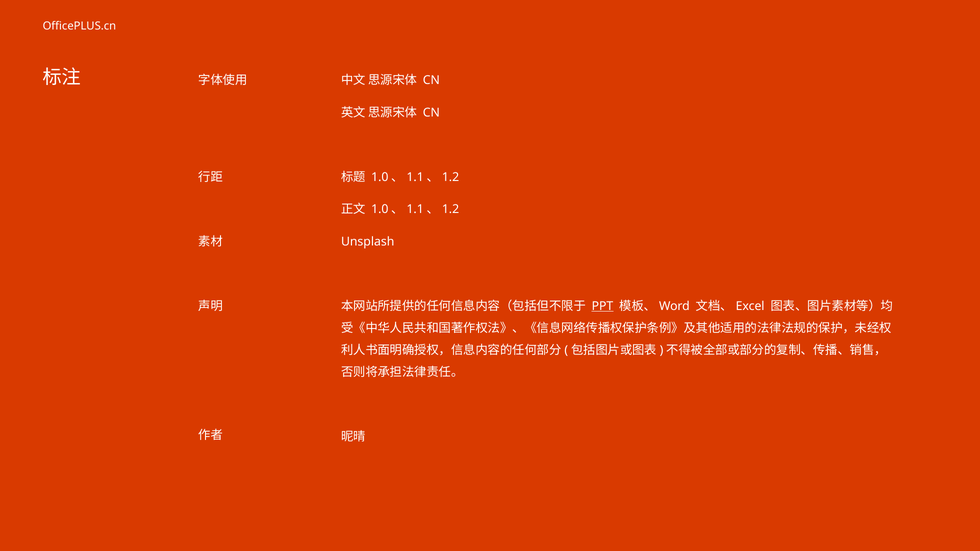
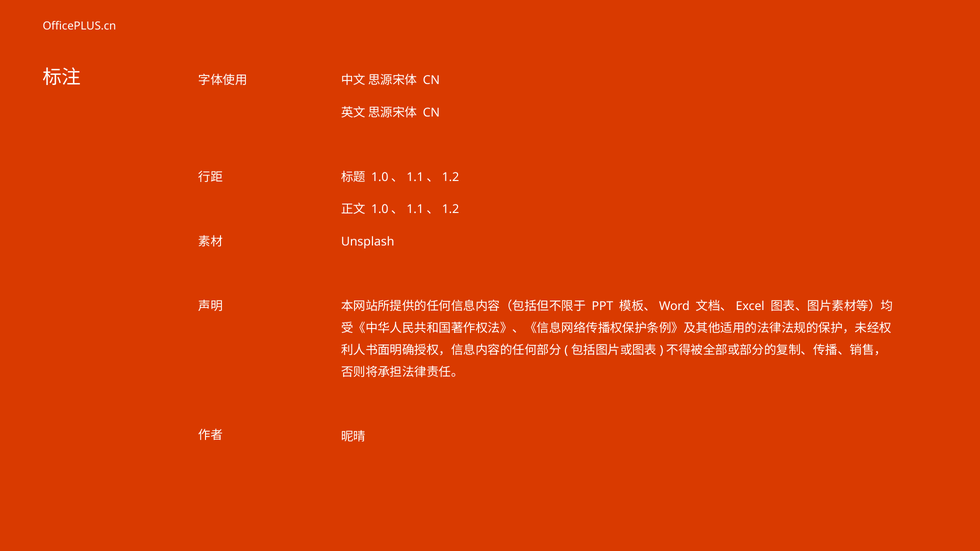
PPT underline: present -> none (602, 306)
